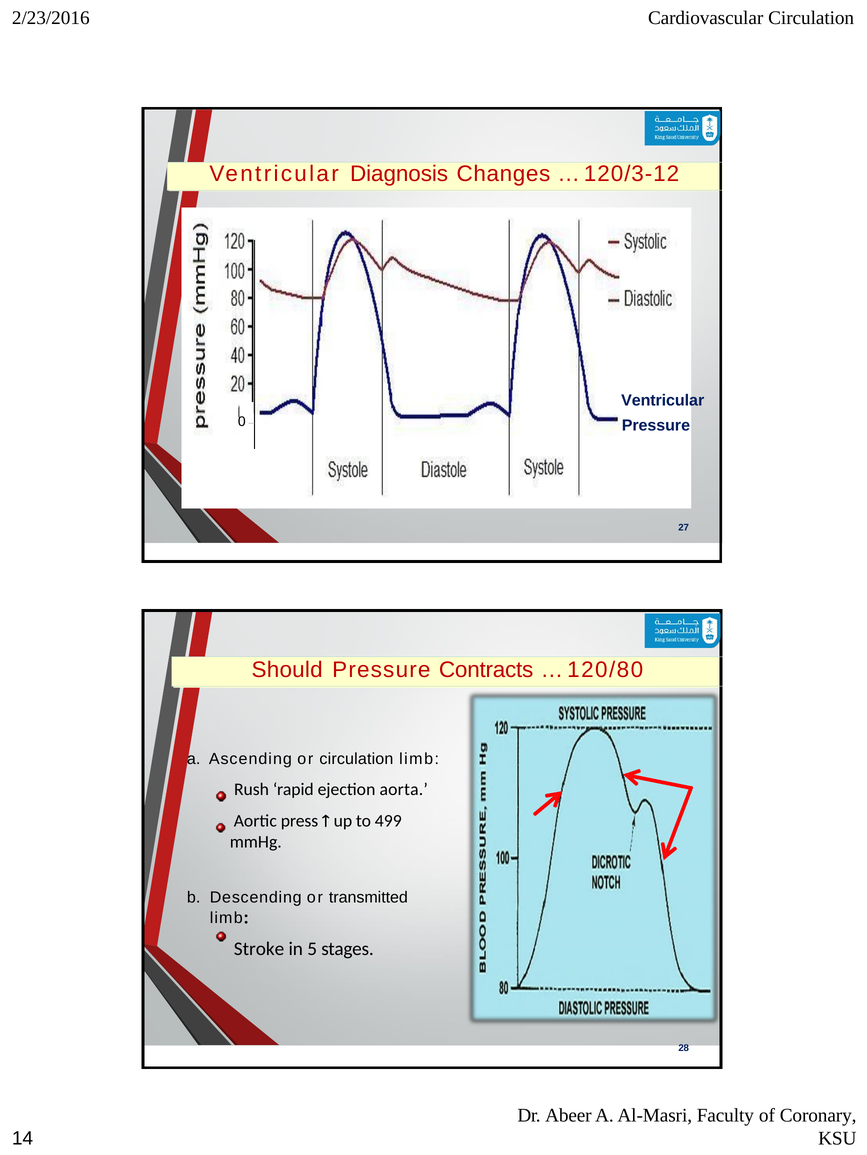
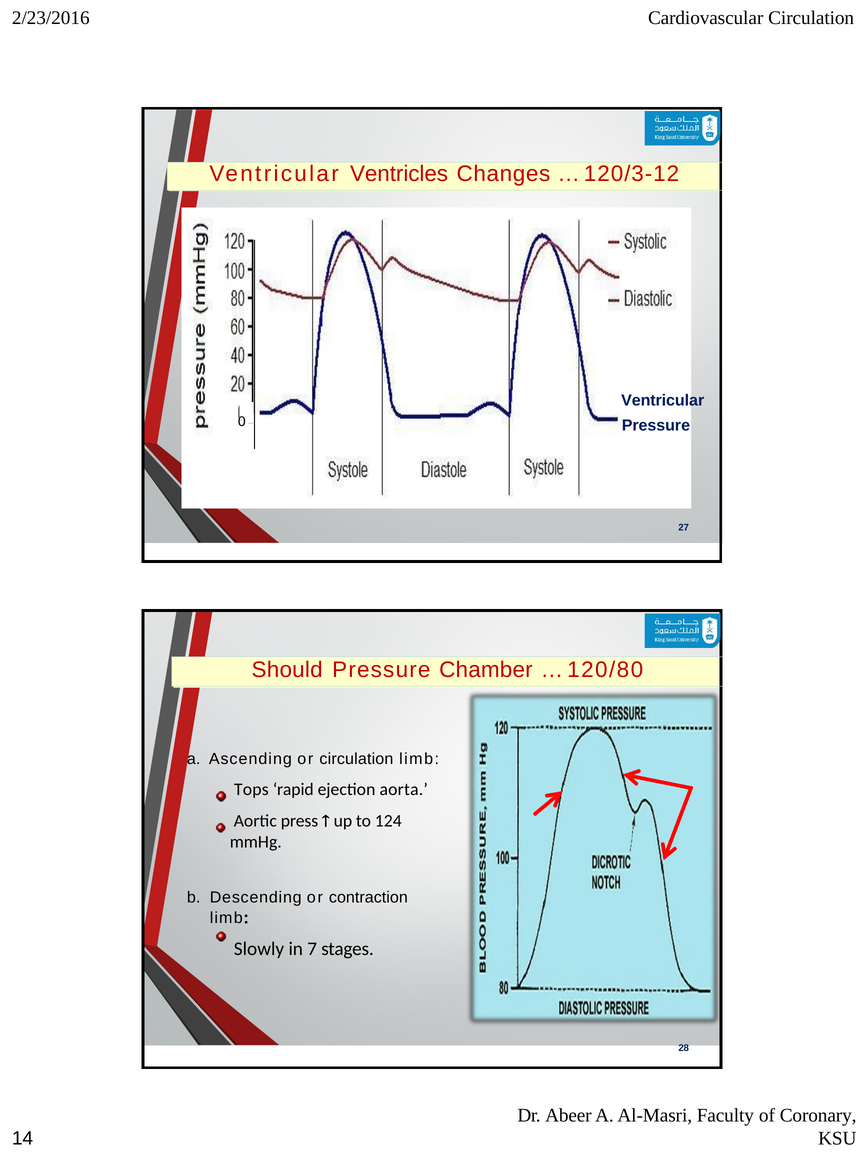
Diagnosis: Diagnosis -> Ventricles (399, 174)
Contracts: Contracts -> Chamber (486, 670)
Rush: Rush -> Tops (251, 790)
499: 499 -> 124 (388, 822)
transmitted: transmitted -> contraction (368, 898)
Stroke: Stroke -> Slowly (259, 950)
5: 5 -> 7 (312, 950)
